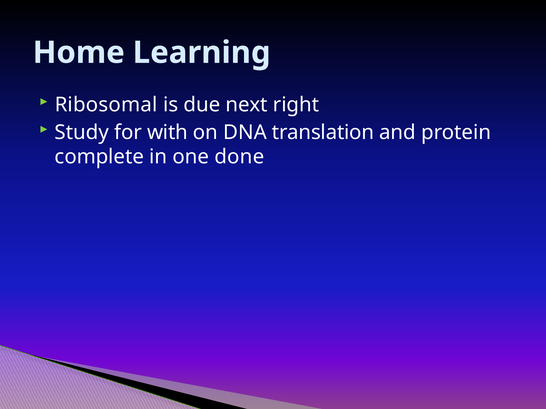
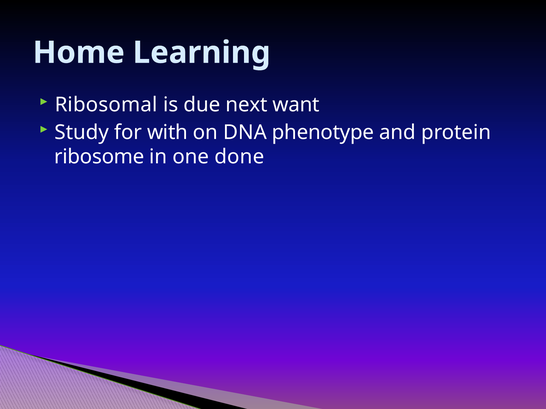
right: right -> want (296, 105)
translation: translation -> phenotype (323, 133)
complete: complete -> ribosome (99, 157)
